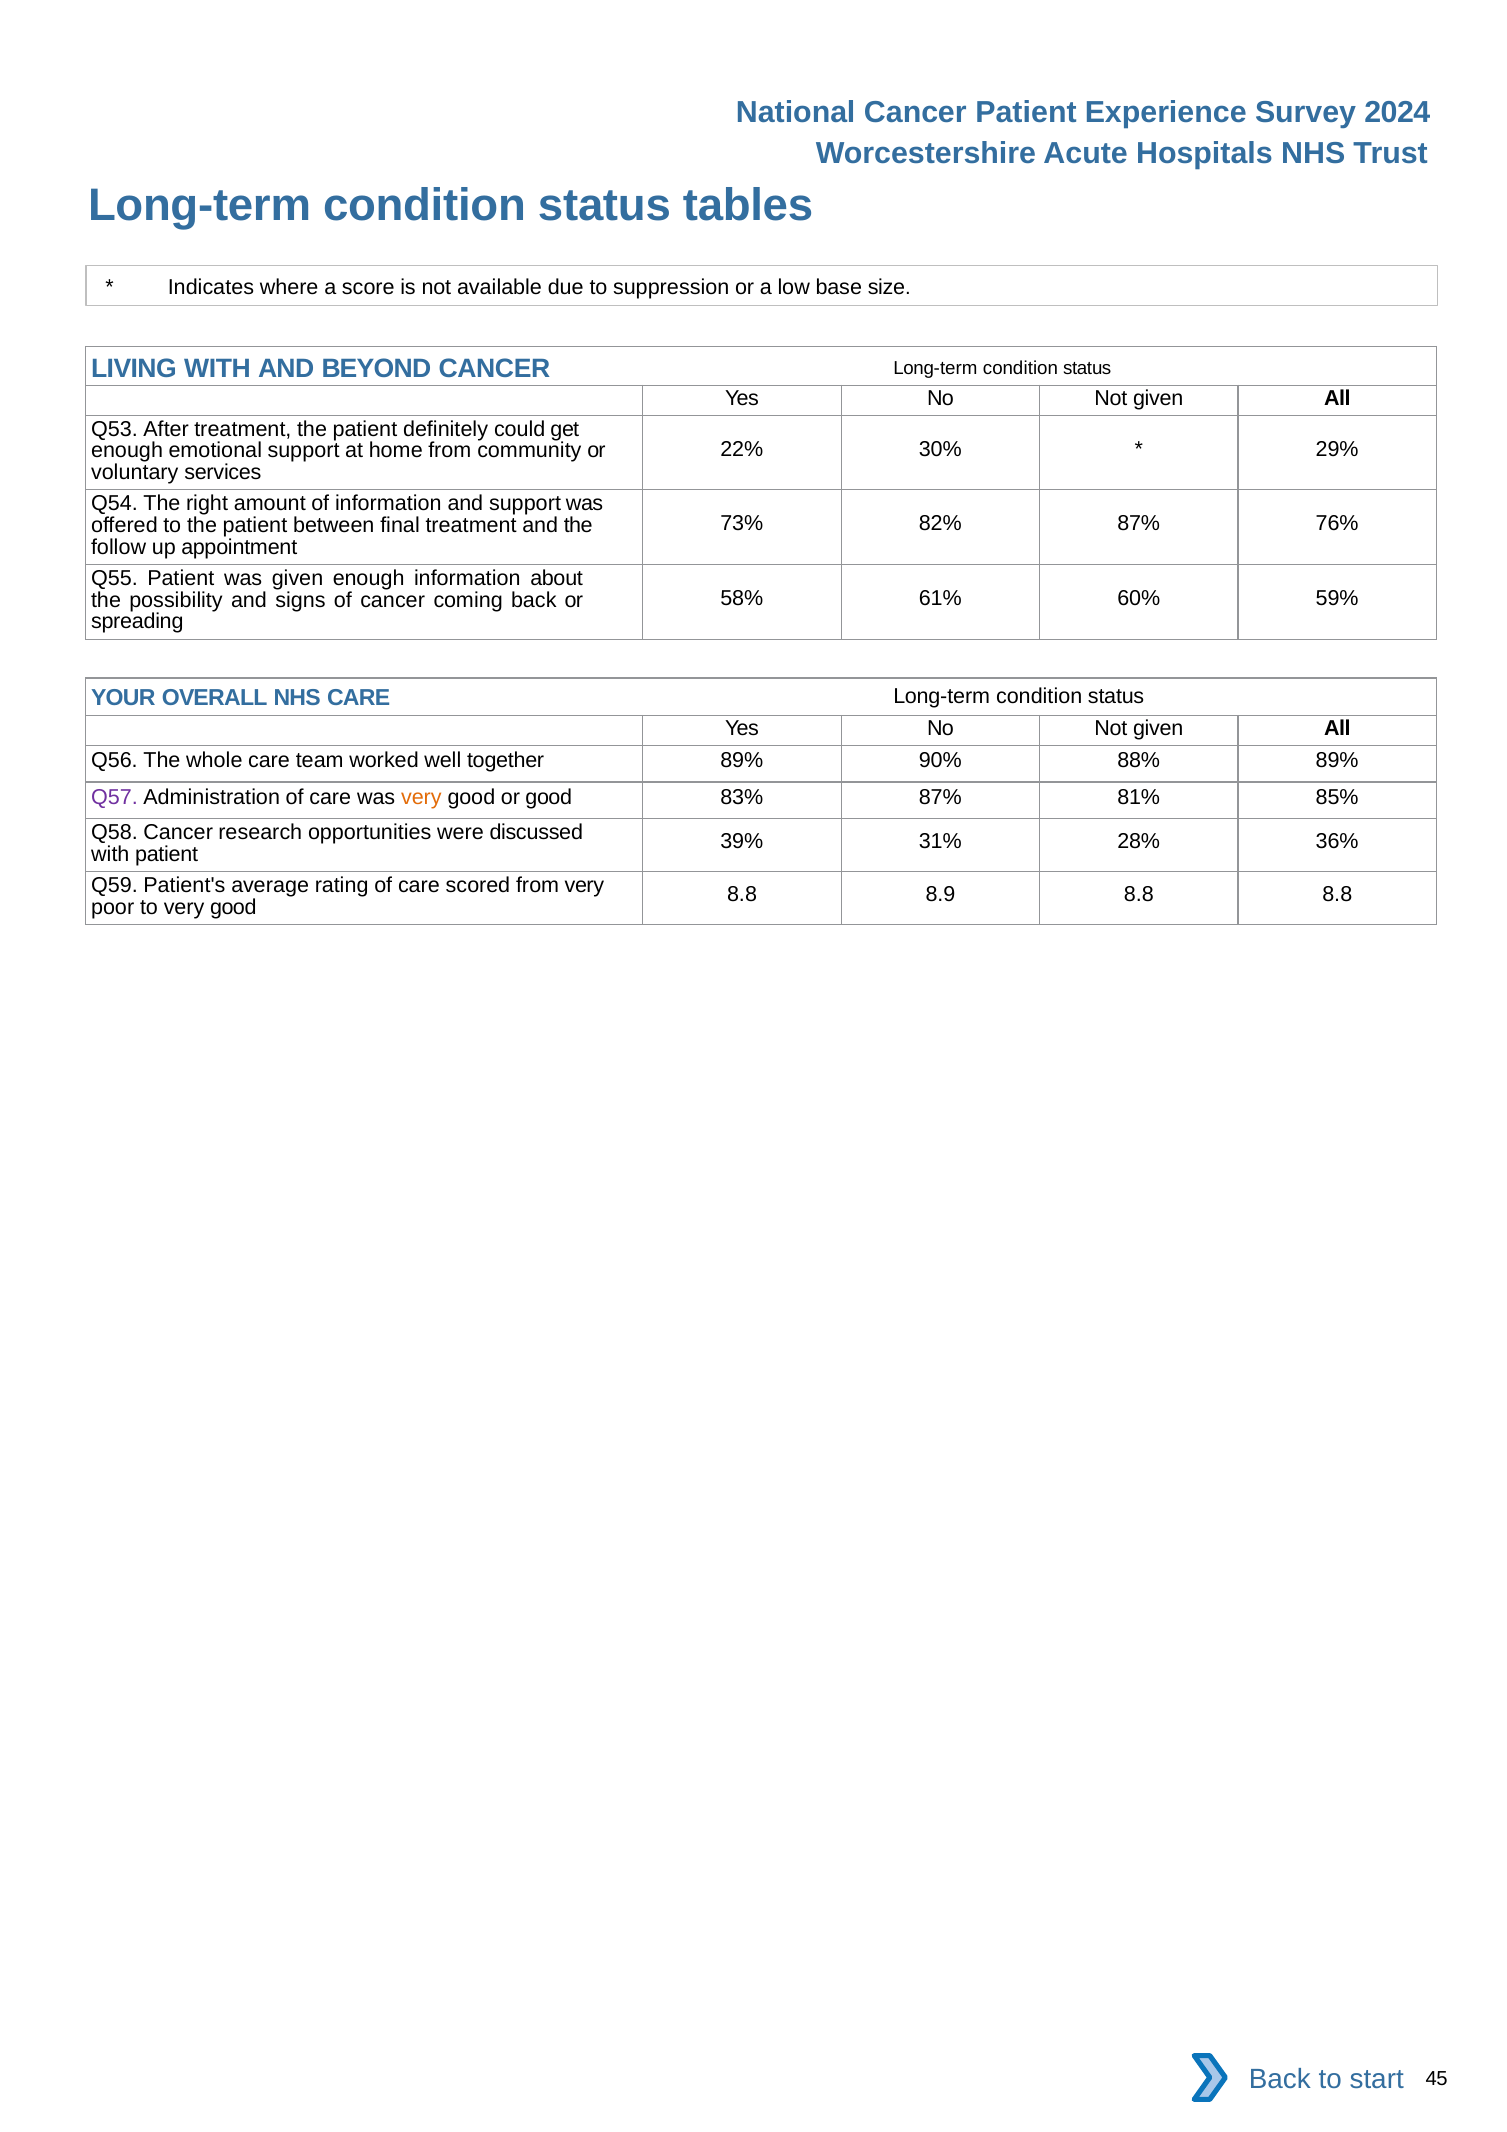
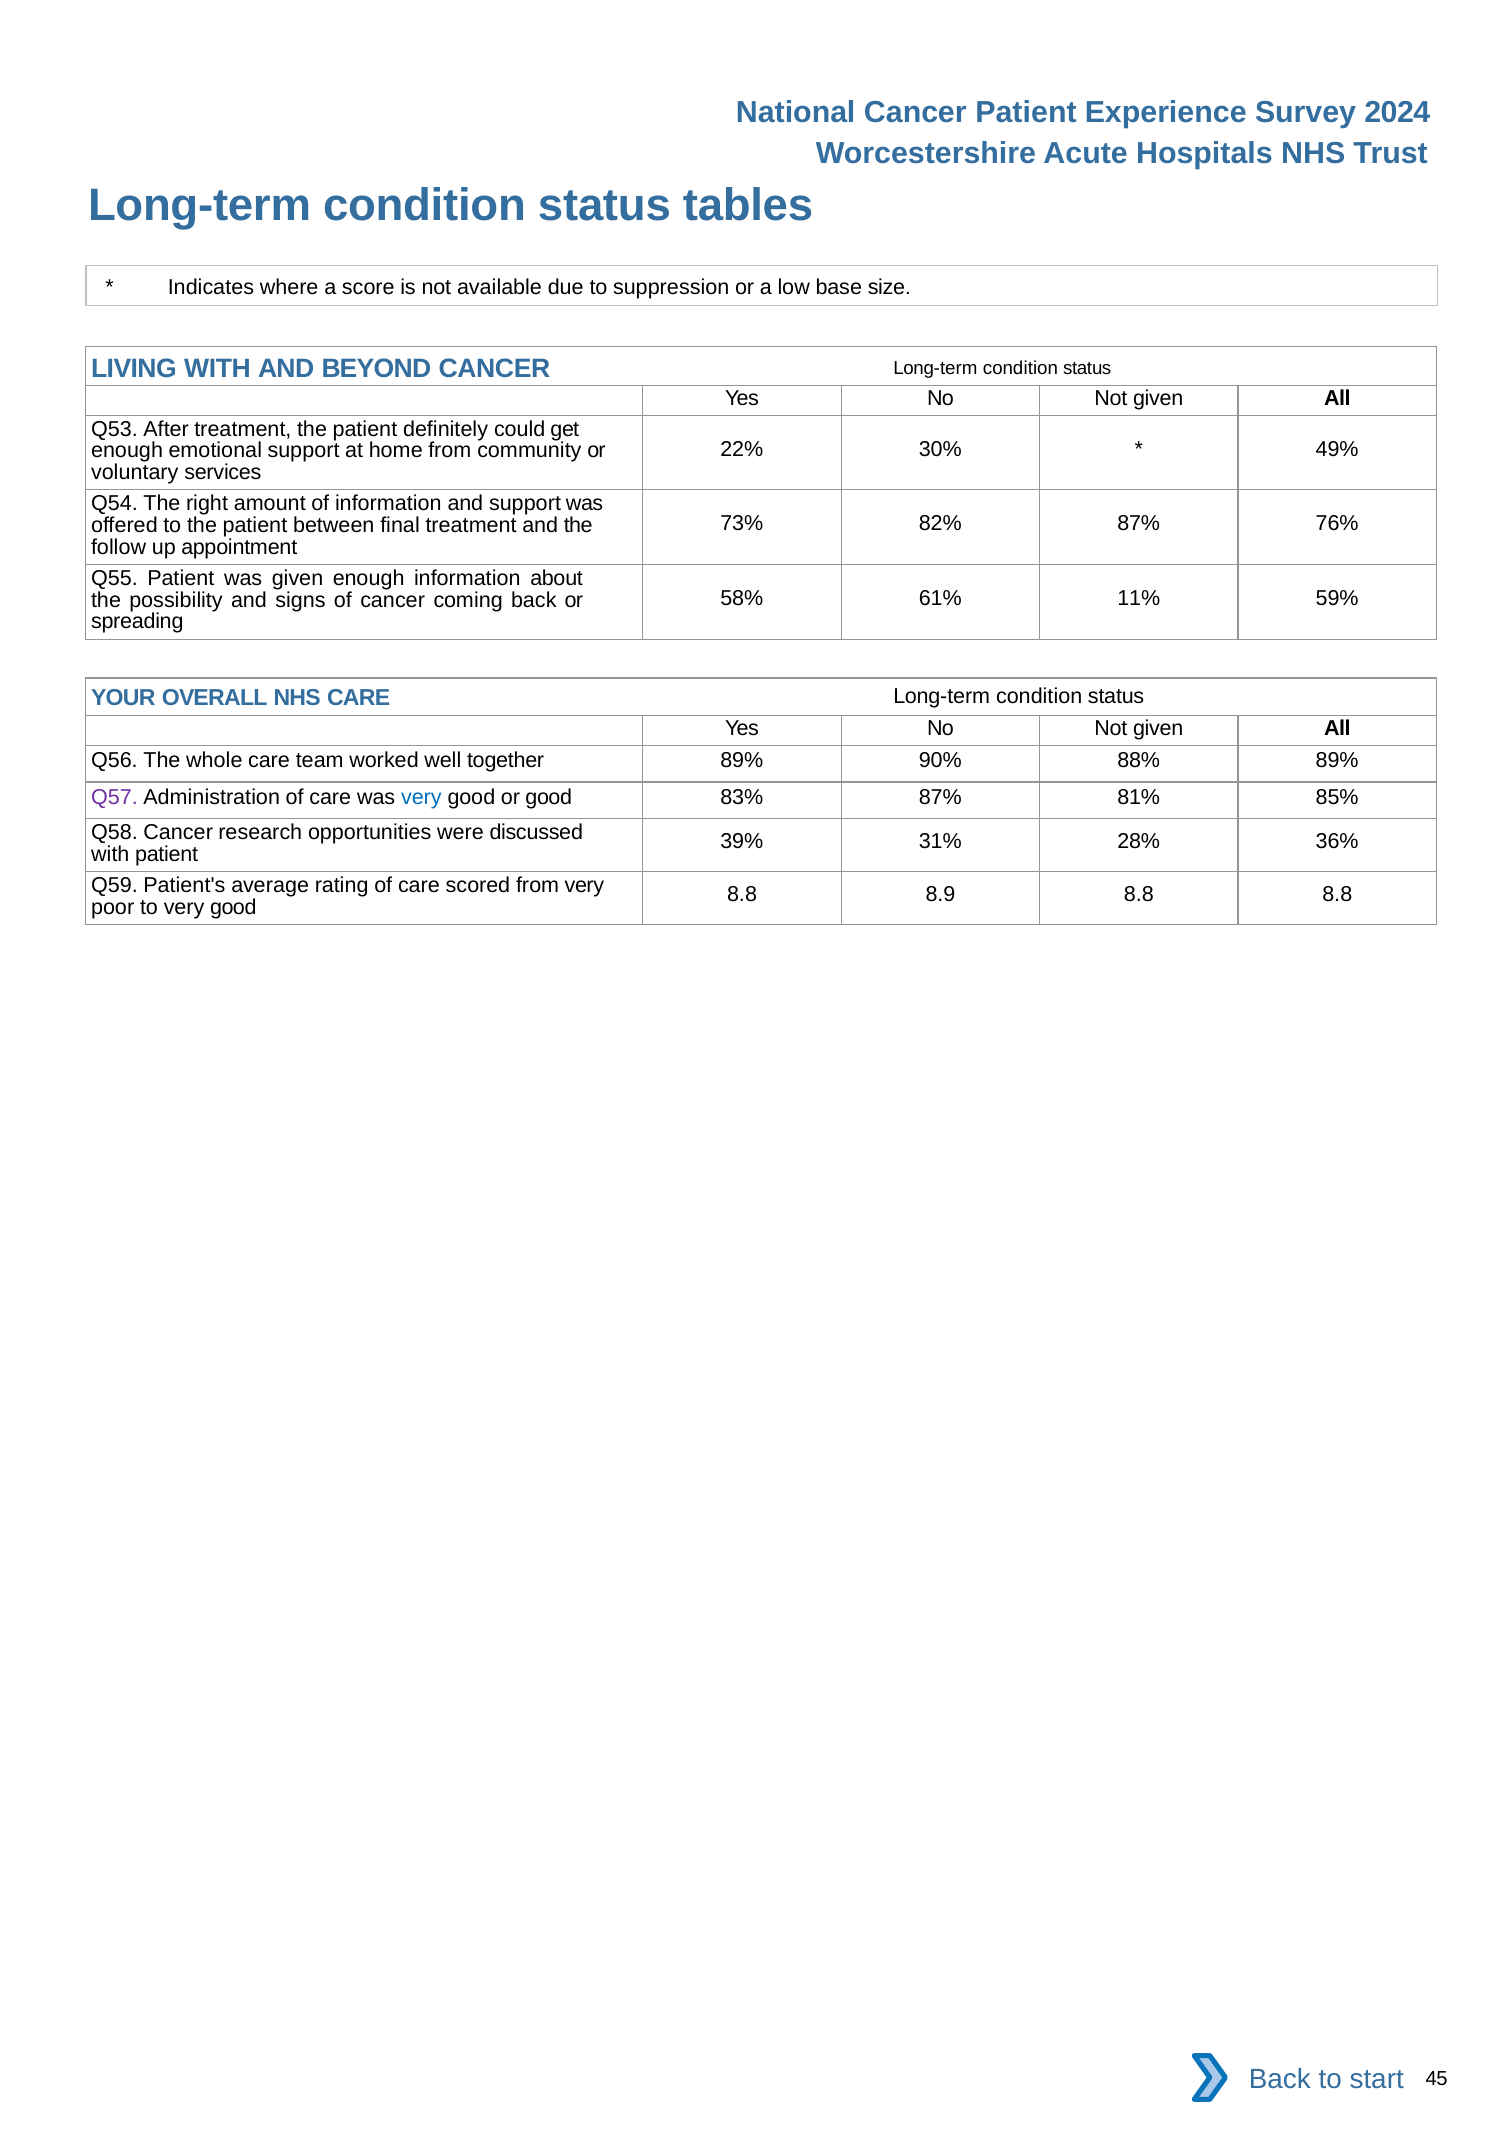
29%: 29% -> 49% (1337, 449)
60%: 60% -> 11% (1139, 598)
very colour: orange -> blue (421, 797)
